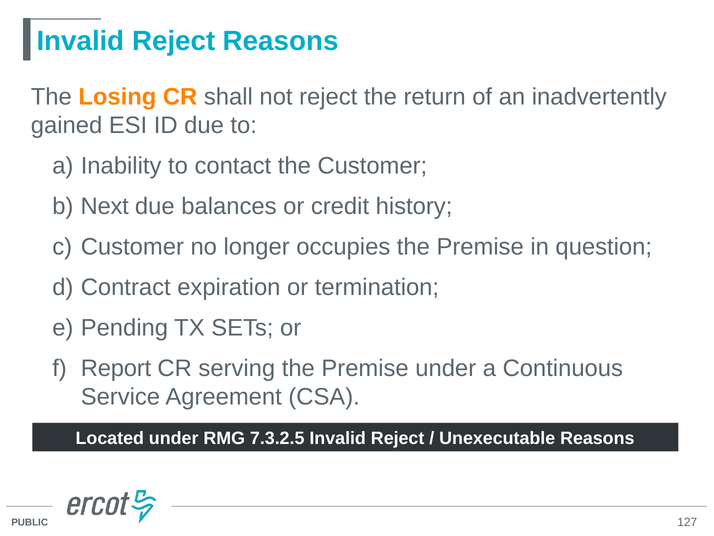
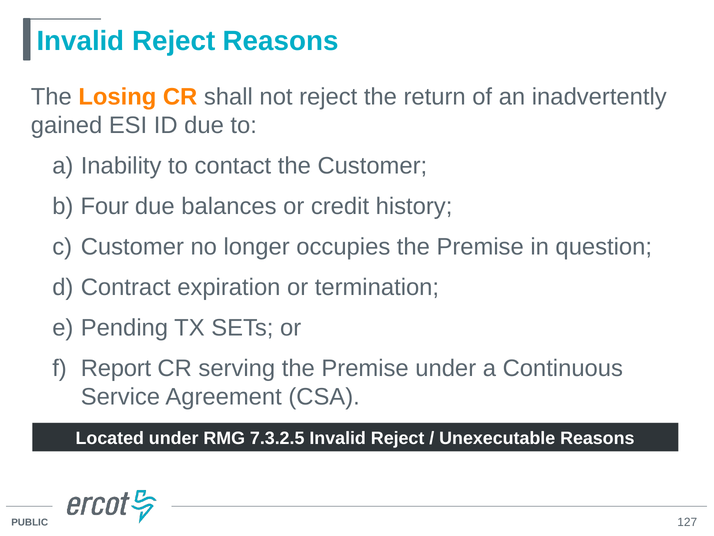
Next: Next -> Four (105, 206)
